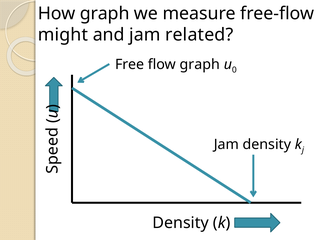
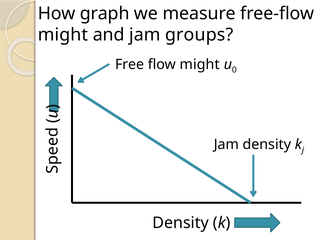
related: related -> groups (199, 35)
flow graph: graph -> might (200, 64)
